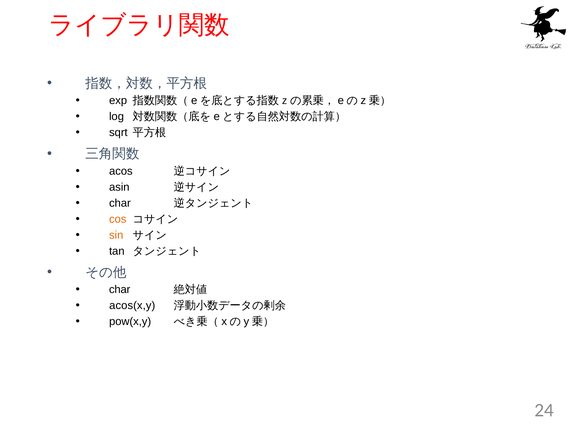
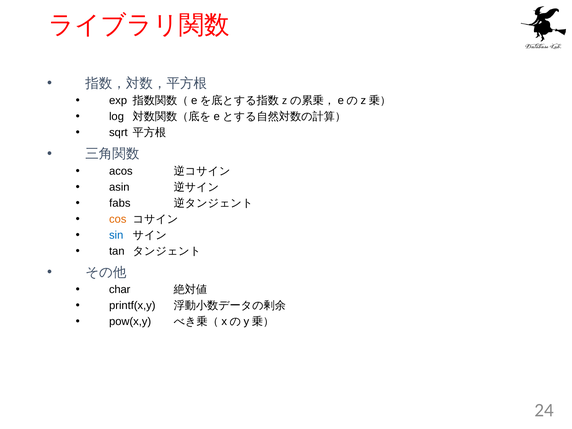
char: char -> fabs (120, 203)
sin colour: orange -> blue (116, 235)
acos(x,y: acos(x,y -> printf(x,y (132, 306)
